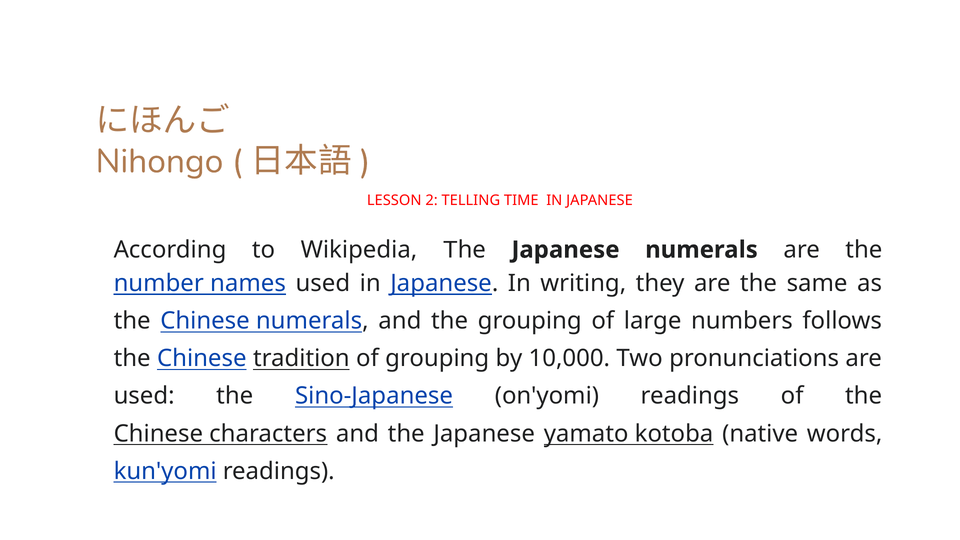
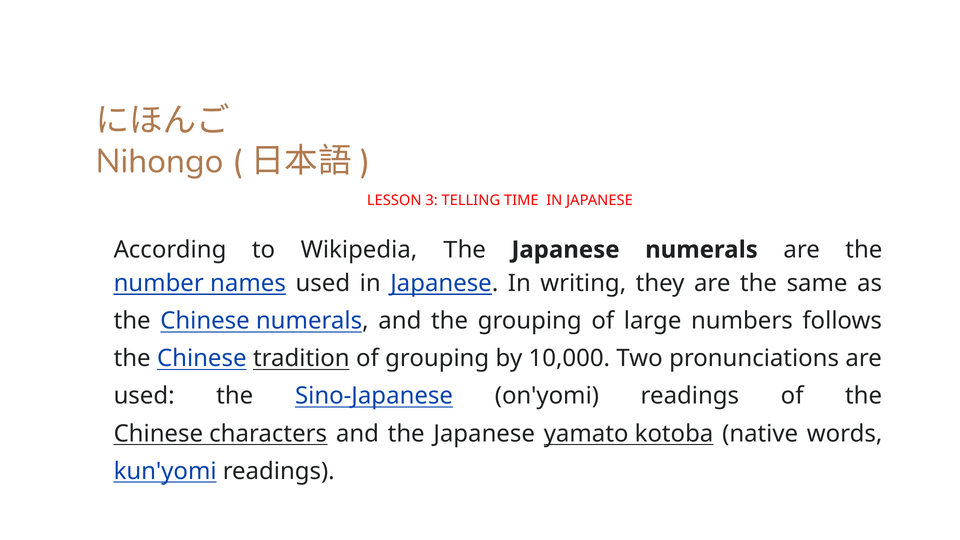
2: 2 -> 3 (432, 200)
